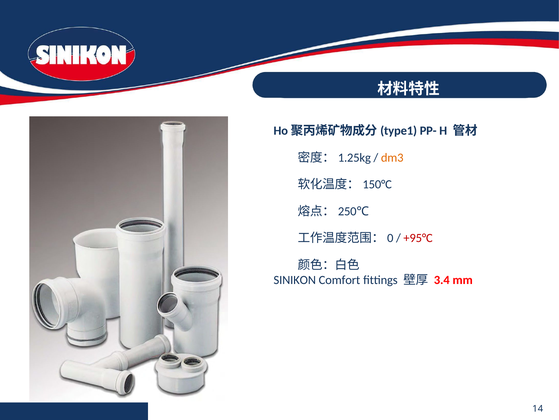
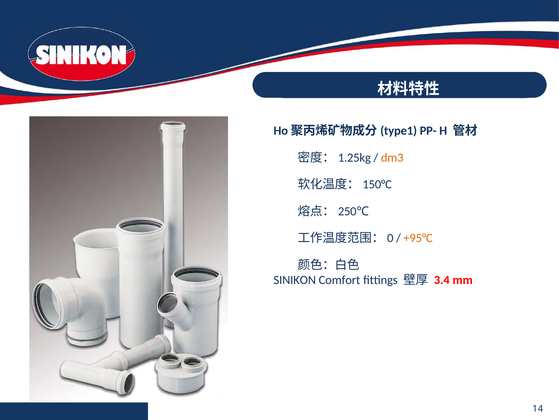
+95°C colour: red -> orange (418, 238)
